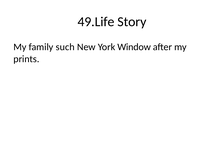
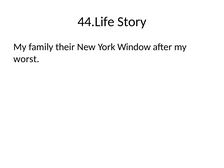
49.Life: 49.Life -> 44.Life (96, 22)
such: such -> their (65, 47)
prints: prints -> worst (26, 59)
